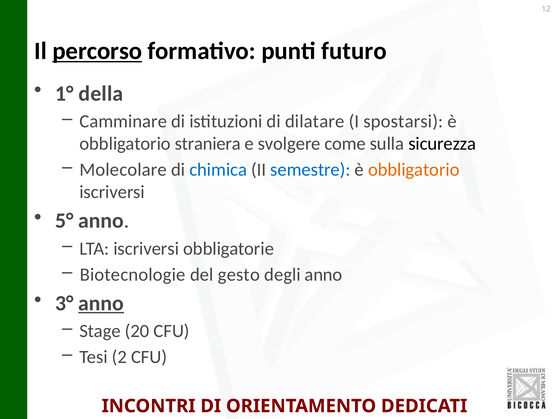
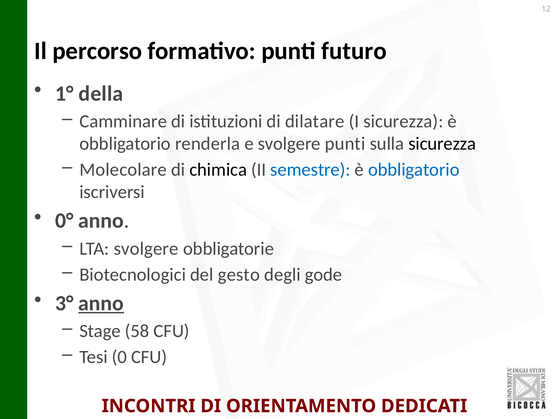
percorso underline: present -> none (97, 51)
I spostarsi: spostarsi -> sicurezza (403, 121)
straniera: straniera -> renderla (208, 143)
svolgere come: come -> punti (345, 143)
chimica colour: blue -> black (218, 169)
obbligatorio colour: orange -> blue (414, 169)
5°: 5° -> 0° (64, 221)
LTA iscriversi: iscriversi -> svolgere (146, 248)
Biotecnologie: Biotecnologie -> Biotecnologici (133, 274)
degli anno: anno -> gode (323, 274)
20: 20 -> 58 (137, 331)
2: 2 -> 0 (119, 357)
